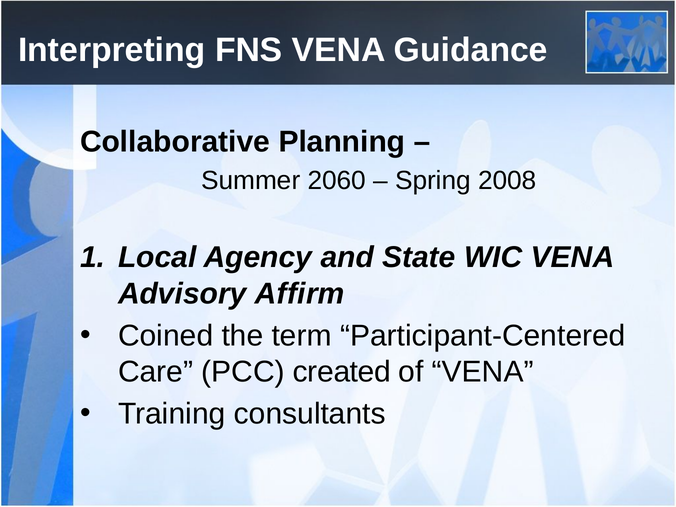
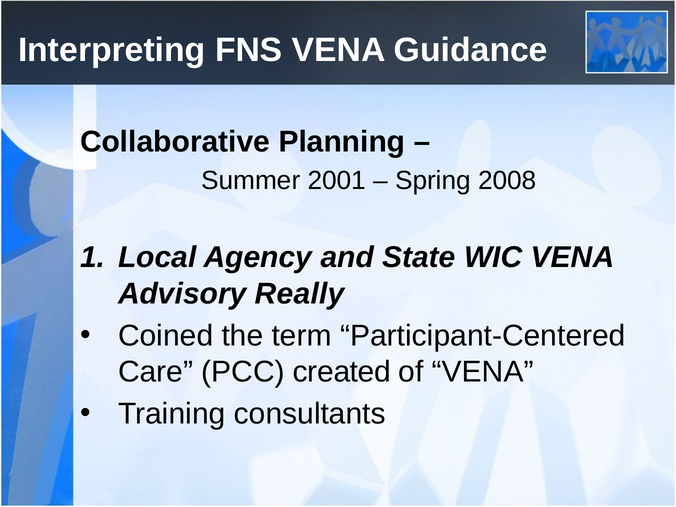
2060: 2060 -> 2001 (337, 181)
Affirm: Affirm -> Really (300, 294)
